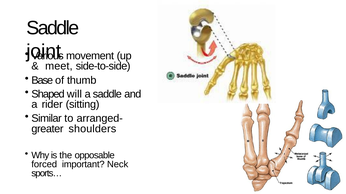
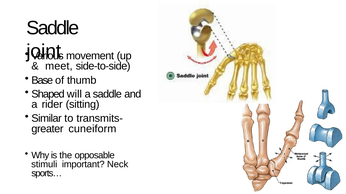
arranged-: arranged- -> transmits- (100, 119)
shoulders: shoulders -> cuneiform (92, 129)
forced: forced -> stimuli (44, 165)
